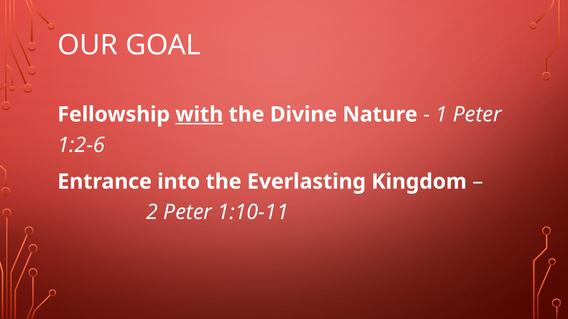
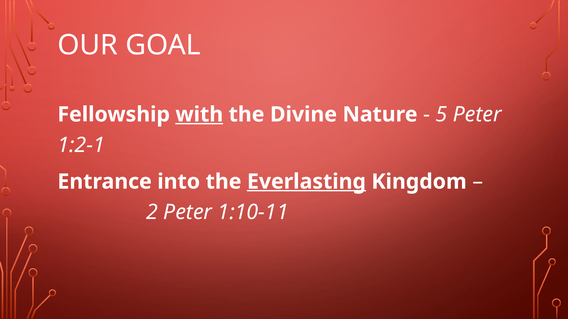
1: 1 -> 5 (441, 115)
1:2-6: 1:2-6 -> 1:2-1 (81, 145)
Everlasting underline: none -> present (306, 182)
